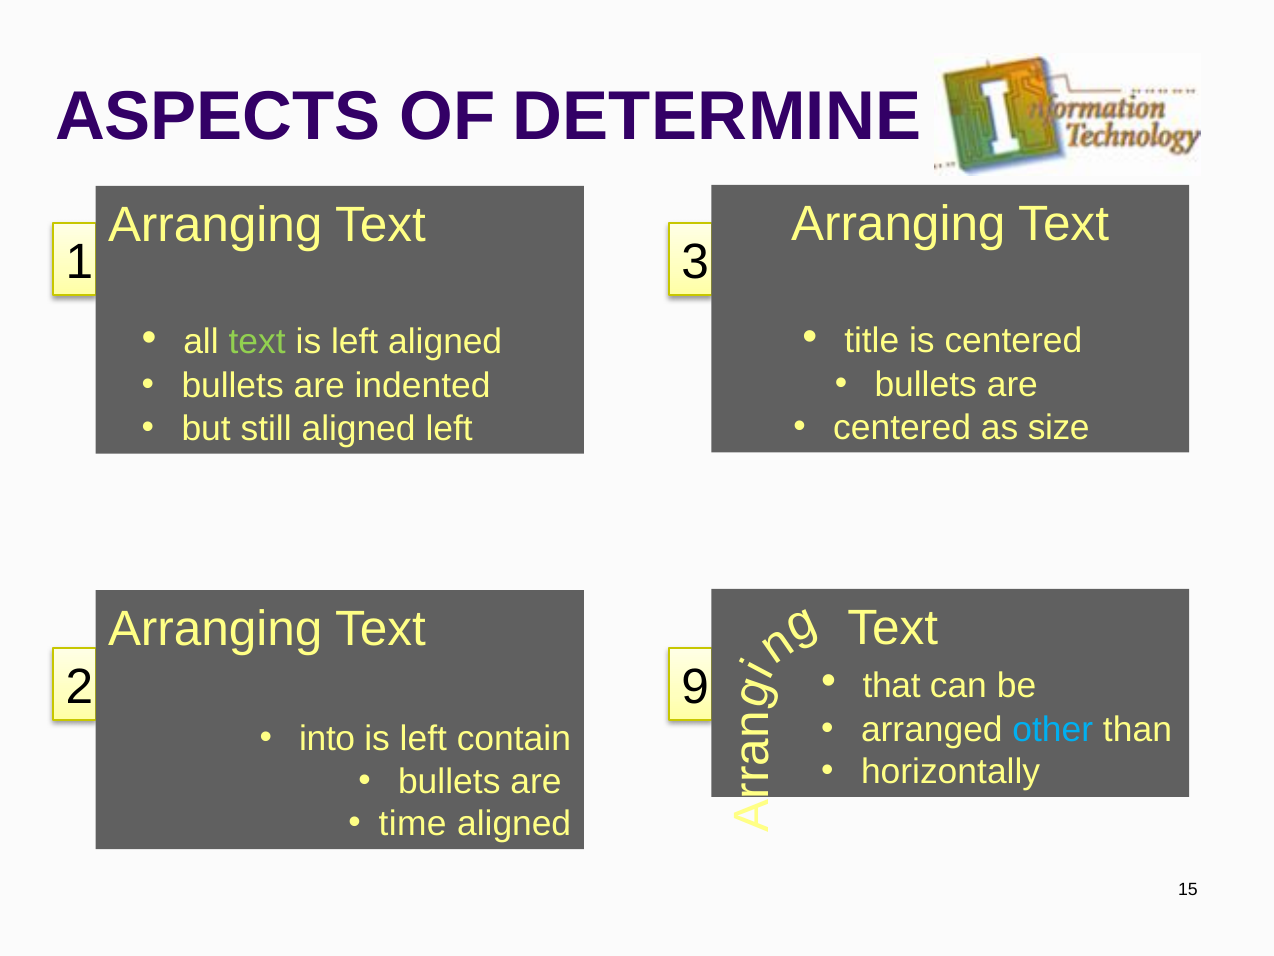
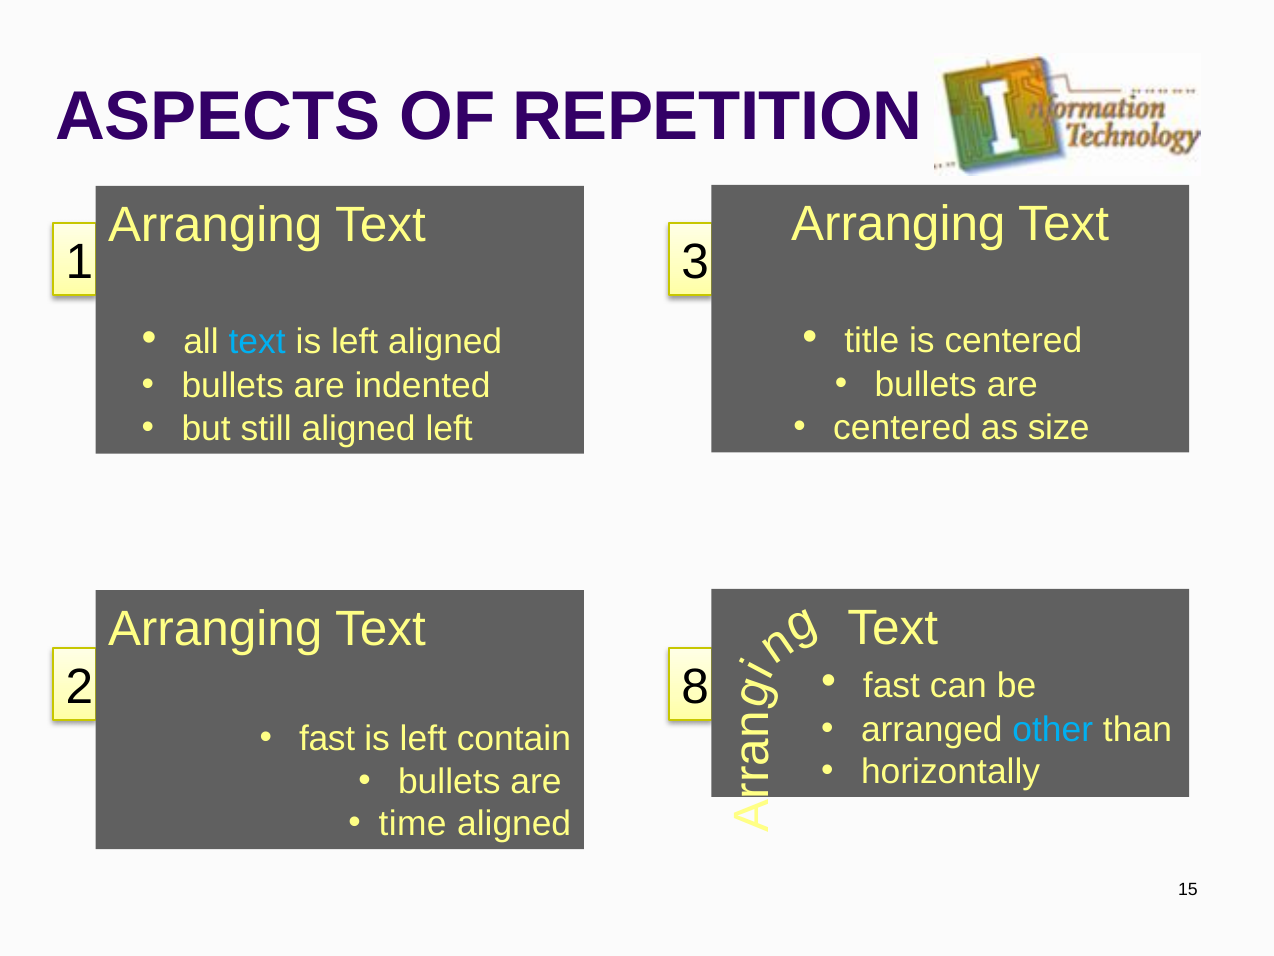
DETERMINE: DETERMINE -> REPETITION (717, 116)
text colour: light green -> light blue (257, 342)
that: that -> fast (891, 685)
9: 9 -> 8 (695, 687)
into: into -> fast (327, 739)
